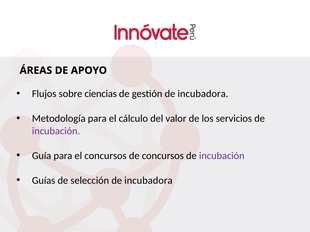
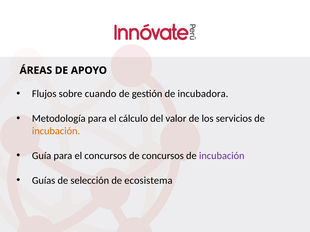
ciencias: ciencias -> cuando (101, 94)
incubación colour: purple -> orange (56, 131)
selección de incubadora: incubadora -> ecosistema (148, 181)
